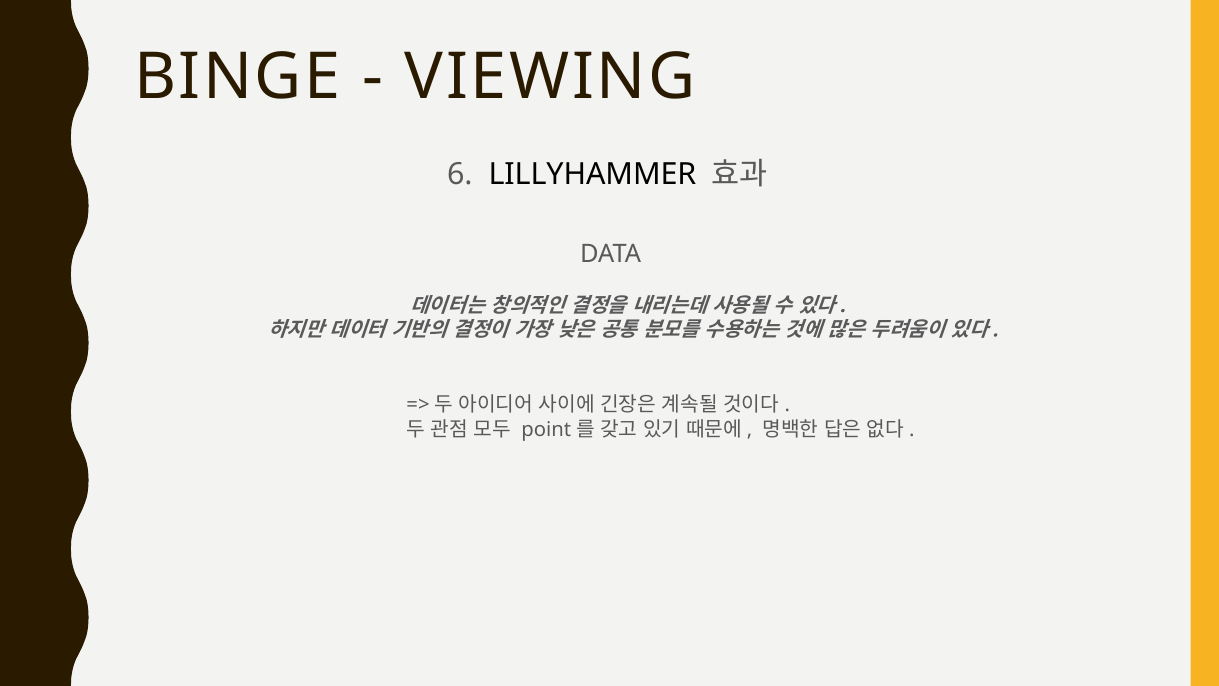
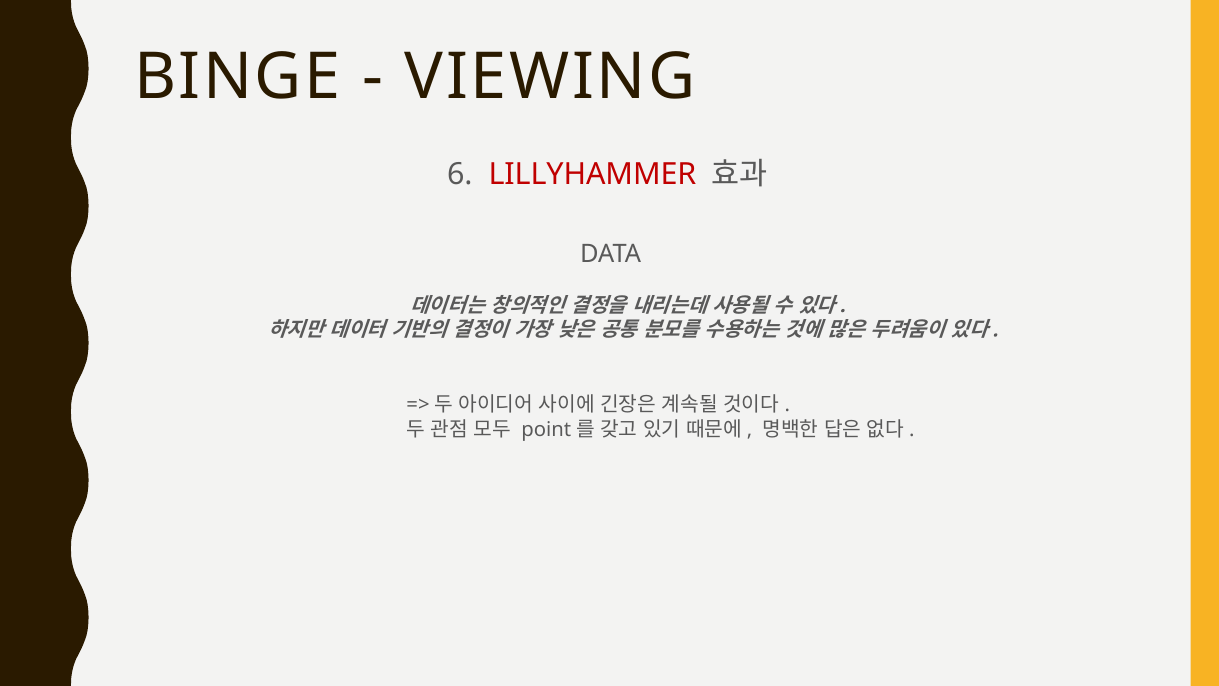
LILLYHAMMER colour: black -> red (592, 174)
